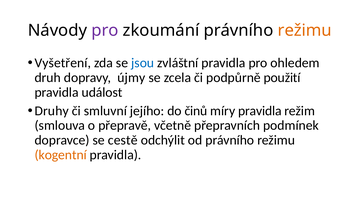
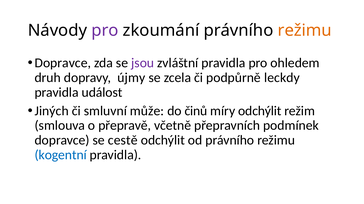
Vyšetření: Vyšetření -> Dopravce (63, 63)
jsou colour: blue -> purple (143, 63)
použití: použití -> leckdy (282, 78)
Druhy: Druhy -> Jiných (52, 111)
jejího: jejího -> může (147, 111)
míry pravidla: pravidla -> odchýlit (260, 111)
kogentní colour: orange -> blue (61, 155)
